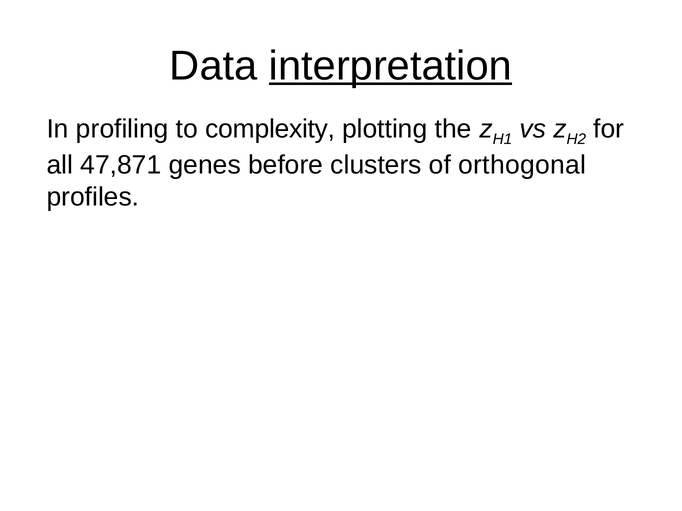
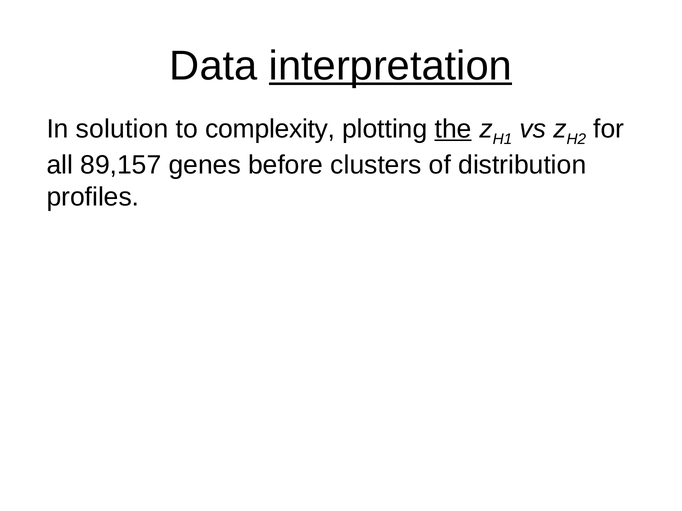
profiling: profiling -> solution (122, 129)
the underline: none -> present (453, 129)
47,871: 47,871 -> 89,157 (121, 165)
orthogonal: orthogonal -> distribution (522, 165)
